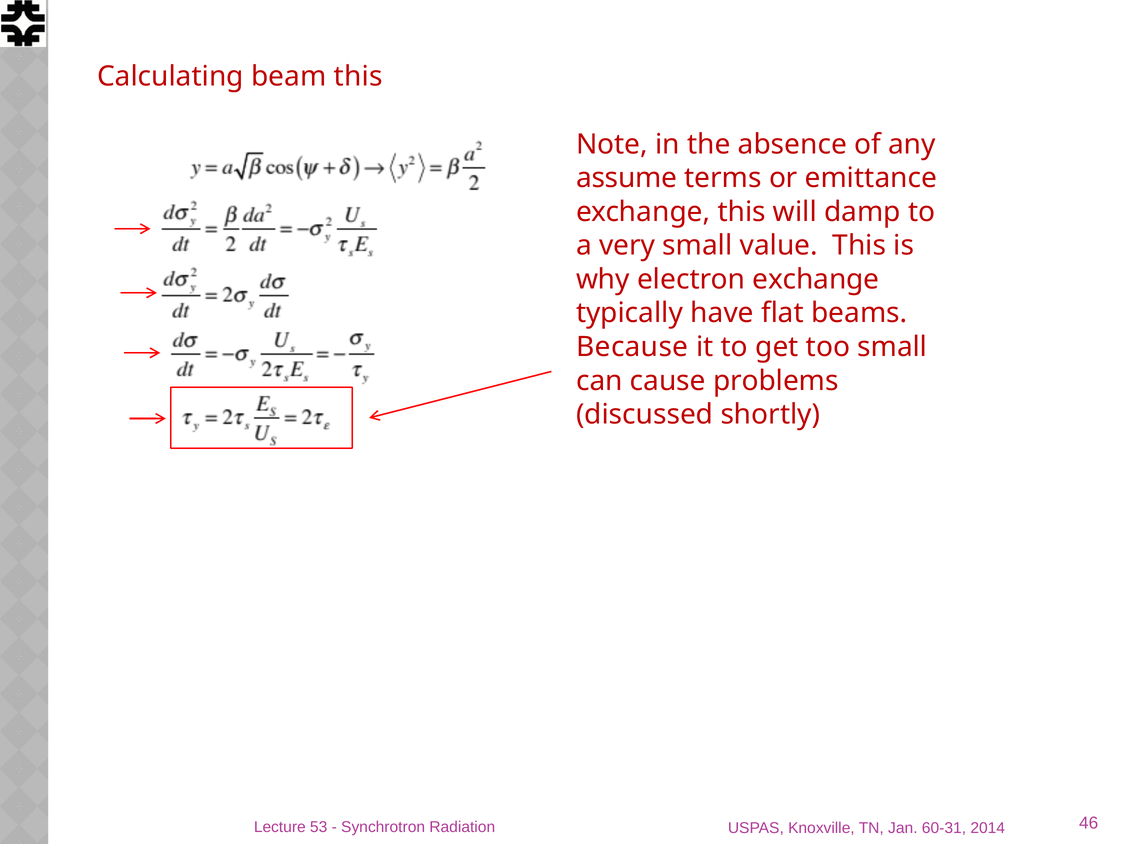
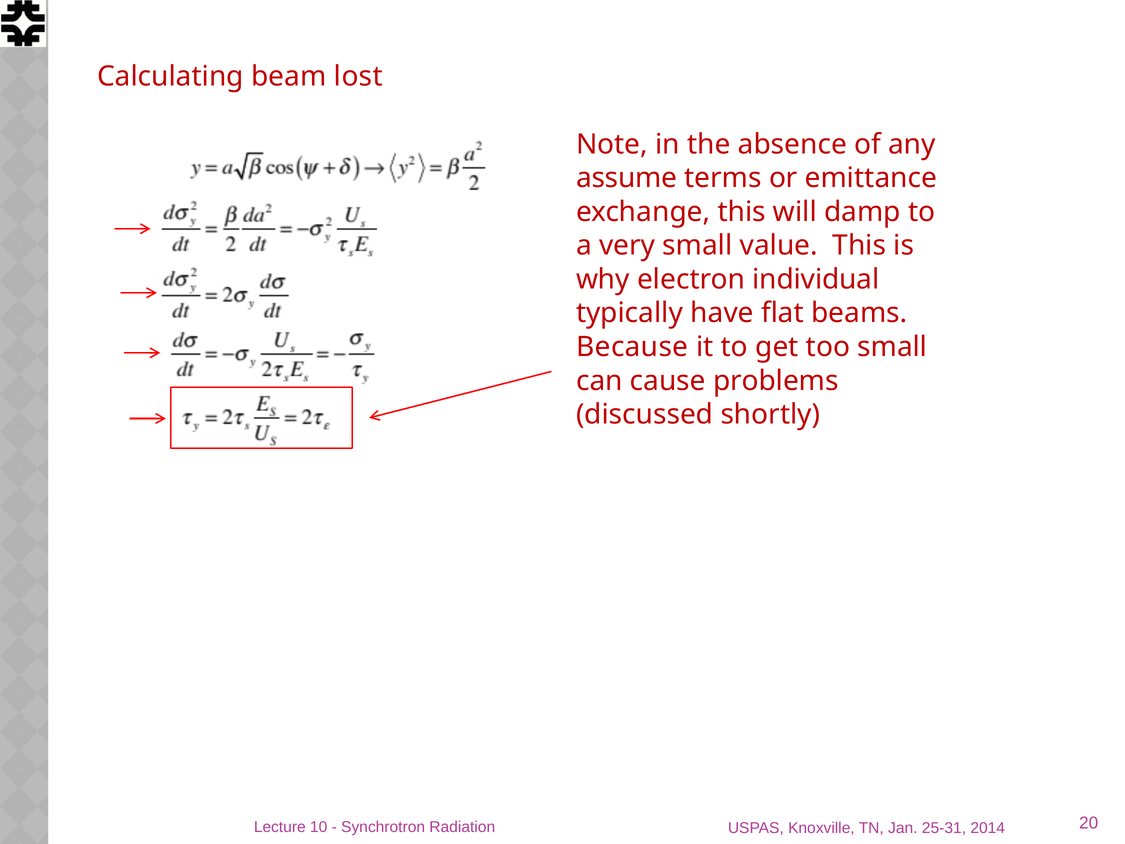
beam this: this -> lost (358, 76)
electron exchange: exchange -> individual (816, 279)
53: 53 -> 10 (319, 827)
46: 46 -> 20 (1089, 823)
60-31: 60-31 -> 25-31 (944, 828)
